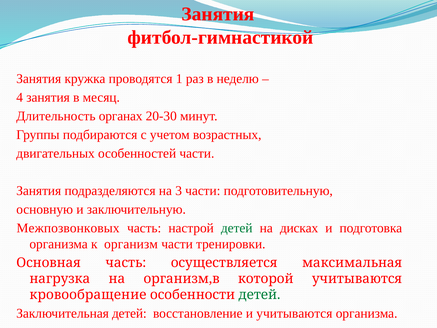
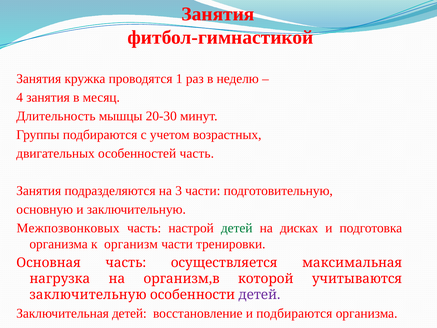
органах: органах -> мышцы (121, 116)
особенностей части: части -> часть (197, 153)
кровообращение: кровообращение -> заключительную (88, 295)
детей colour: green -> purple (259, 295)
и учитываются: учитываются -> подбираются (294, 313)
